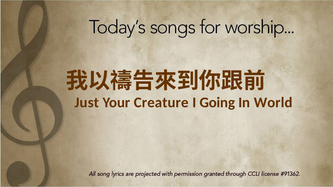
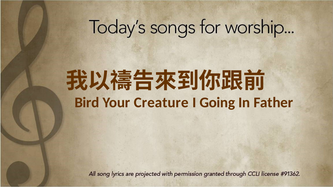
Just: Just -> Bird (87, 103)
World: World -> Father (273, 103)
